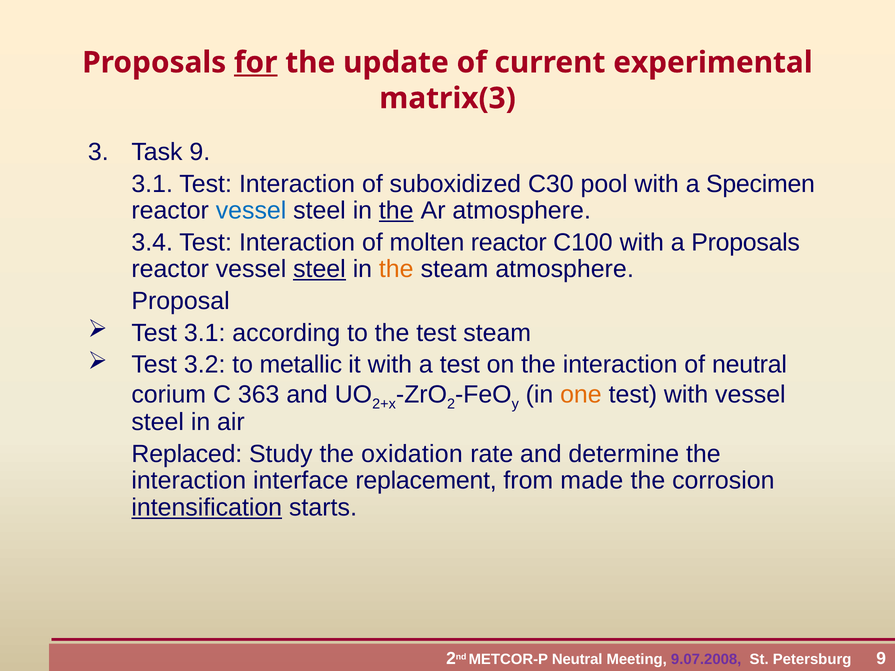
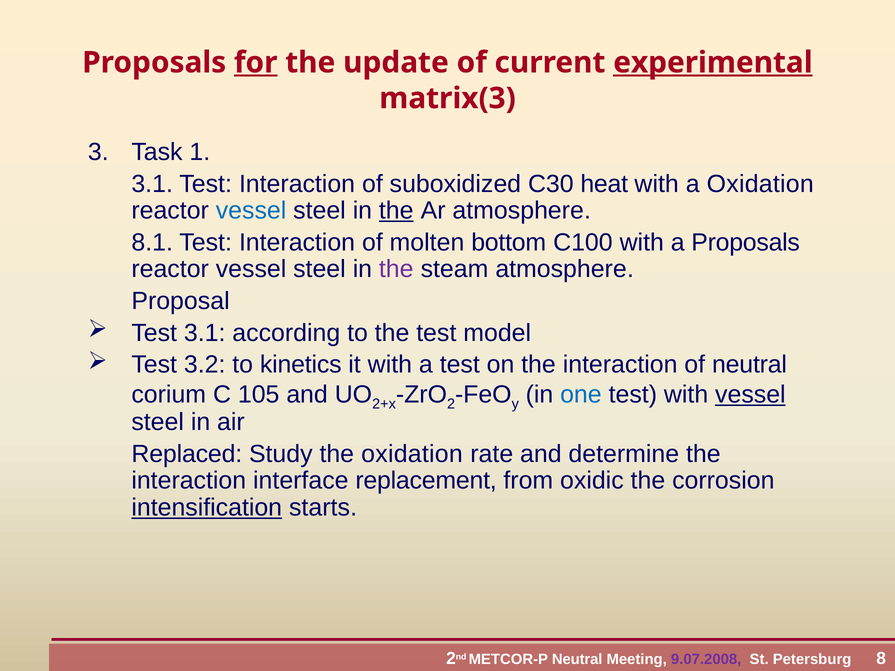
experimental underline: none -> present (713, 63)
Task 9: 9 -> 1 (200, 152)
pool: pool -> heat (604, 184)
a Specimen: Specimen -> Oxidation (760, 184)
3.4: 3.4 -> 8.1 (152, 243)
molten reactor: reactor -> bottom (509, 243)
steel underline: present -> none (319, 269)
the colour: orange -> purple (396, 269)
test steam: steam -> model (497, 333)
metallic: metallic -> kinetics (301, 365)
363: 363 -> 105 (259, 395)
one colour: orange -> blue (581, 395)
vessel underline: none -> present (750, 395)
made: made -> oxidic (592, 481)
Petersburg 9: 9 -> 8 (881, 659)
